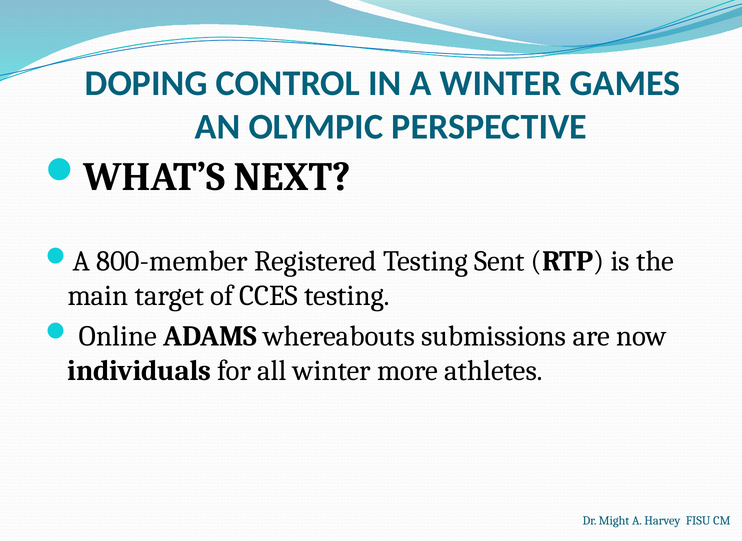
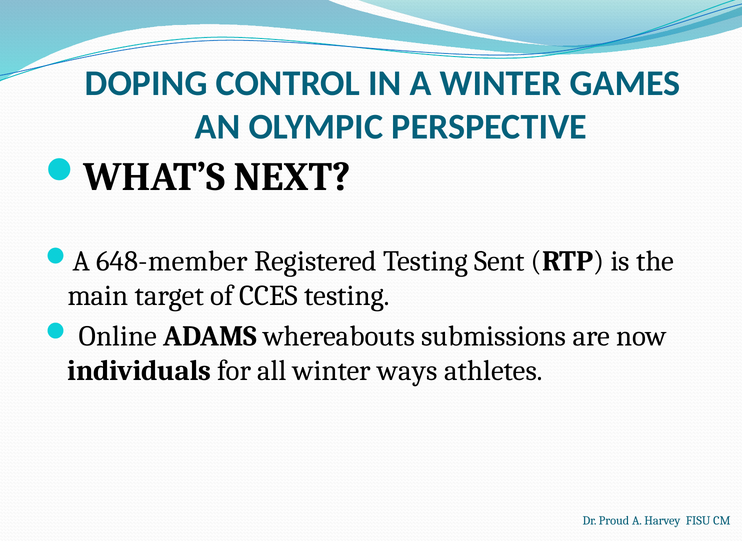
800-member: 800-member -> 648-member (172, 261)
more: more -> ways (407, 371)
Might: Might -> Proud (614, 520)
